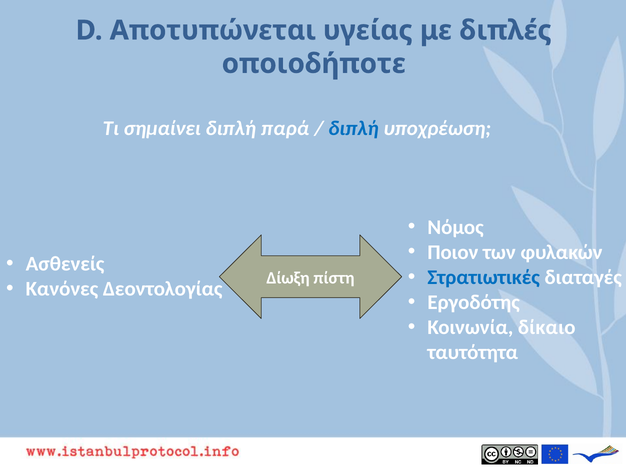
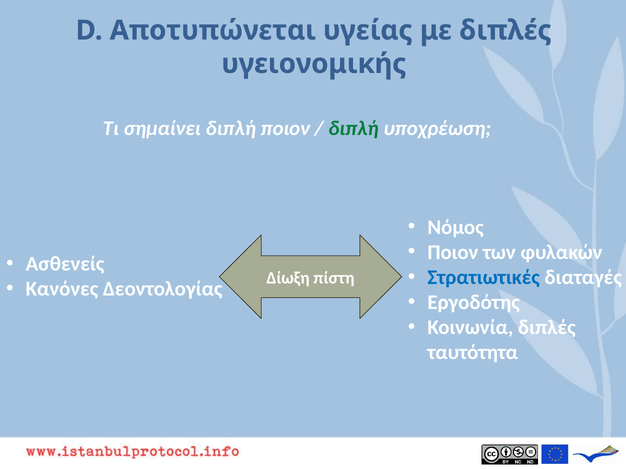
οποιοδήποτε: οποιοδήποτε -> υγειονομικής (314, 64)
διπλή παρά: παρά -> ποιον (285, 129)
διπλή colour: blue -> green (353, 129)
Κοινωνία δίκαιο: δίκαιο -> διπλές (547, 328)
